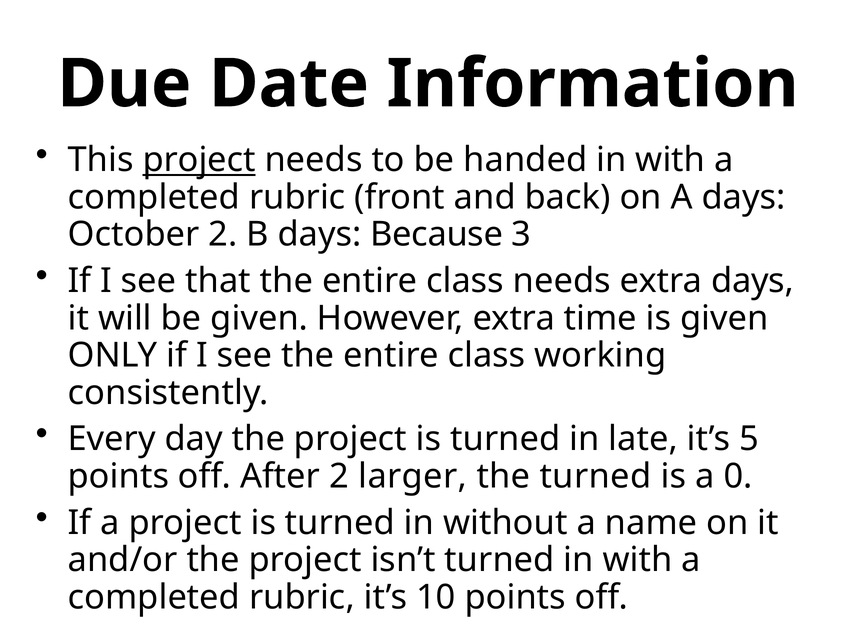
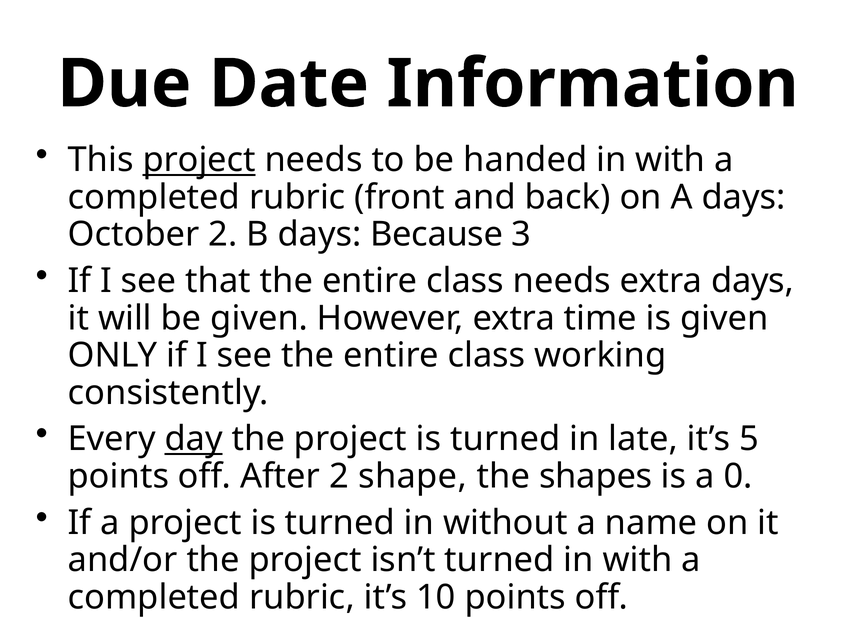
day underline: none -> present (194, 439)
larger: larger -> shape (413, 476)
the turned: turned -> shapes (596, 476)
